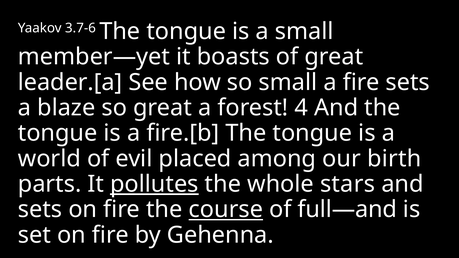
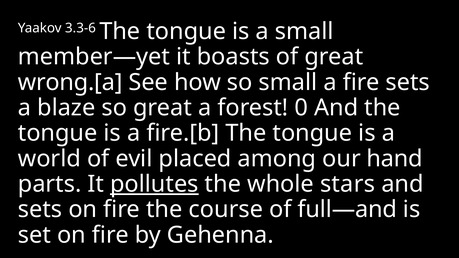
3.7-6: 3.7-6 -> 3.3-6 (80, 28)
leader.[a: leader.[a -> wrong.[a (70, 82)
4: 4 -> 0 (301, 108)
birth: birth -> hand (395, 159)
course underline: present -> none (226, 210)
